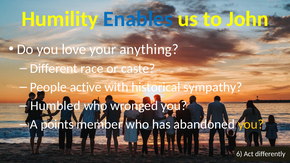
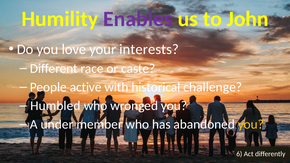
Enables colour: blue -> purple (138, 19)
anything: anything -> interests (149, 49)
sympathy: sympathy -> challenge (213, 87)
points: points -> under (57, 124)
